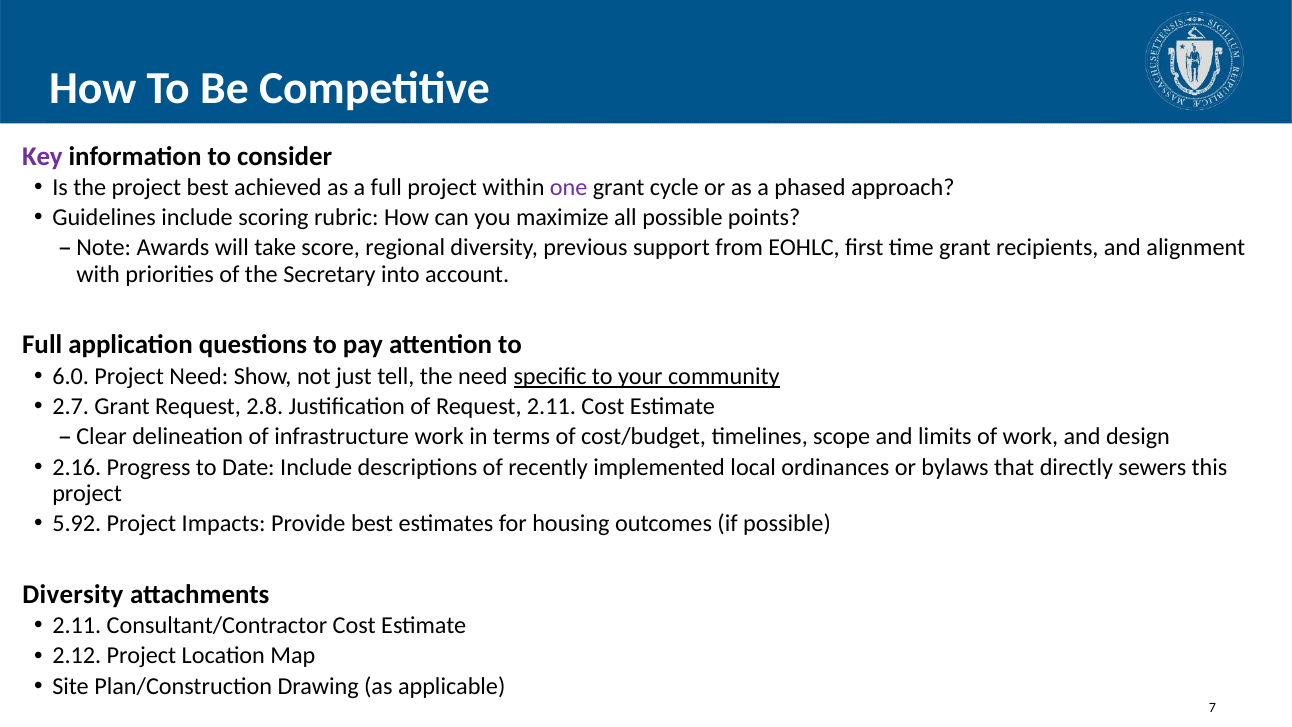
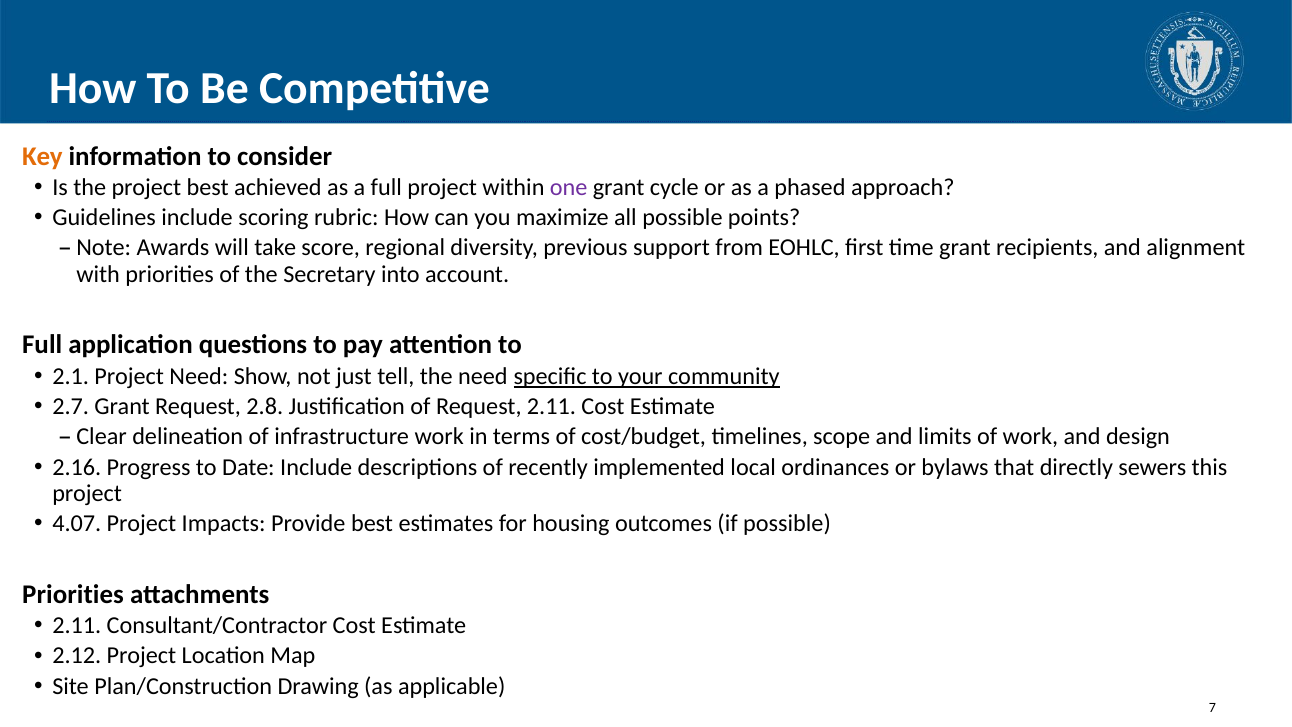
Key colour: purple -> orange (42, 156)
6.0: 6.0 -> 2.1 (71, 376)
5.92: 5.92 -> 4.07 (77, 523)
Diversity: Diversity -> Priorities (73, 594)
